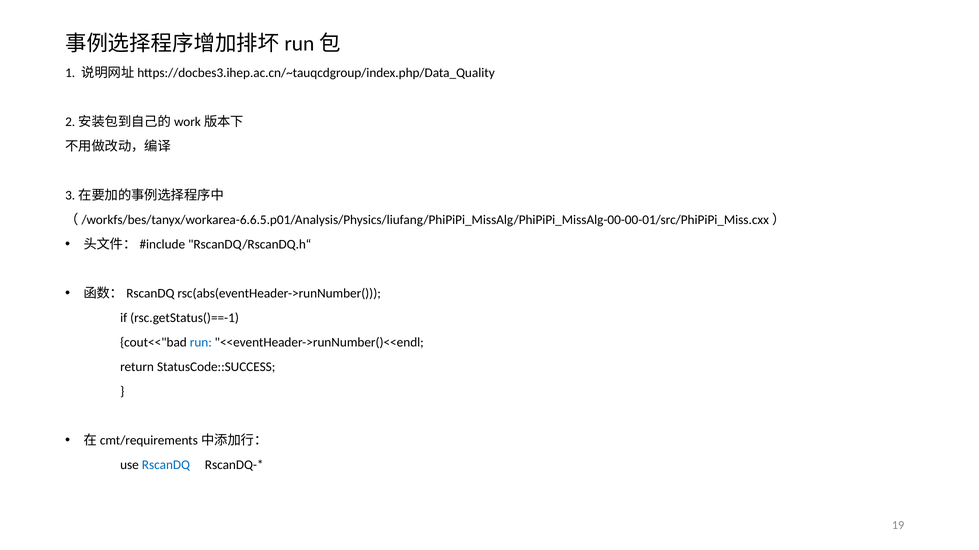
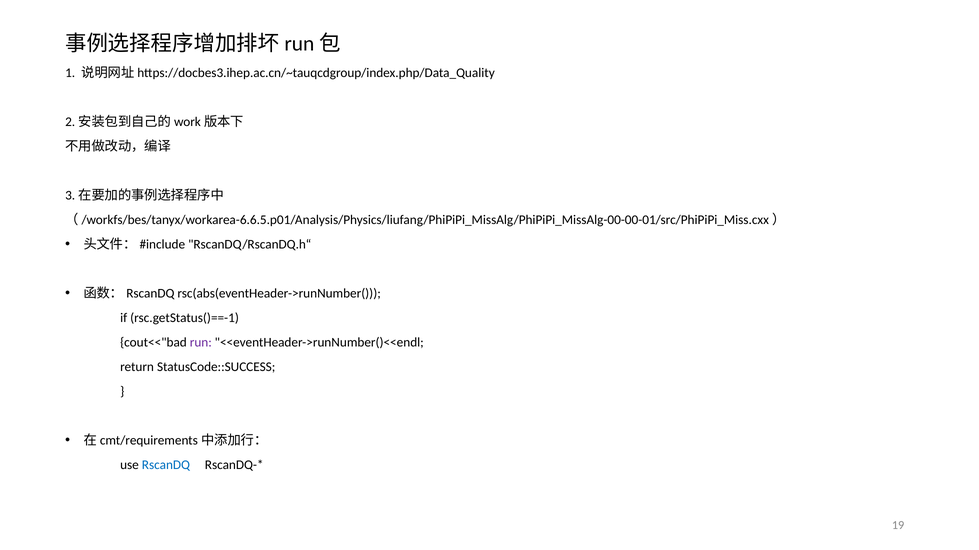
run colour: blue -> purple (201, 343)
